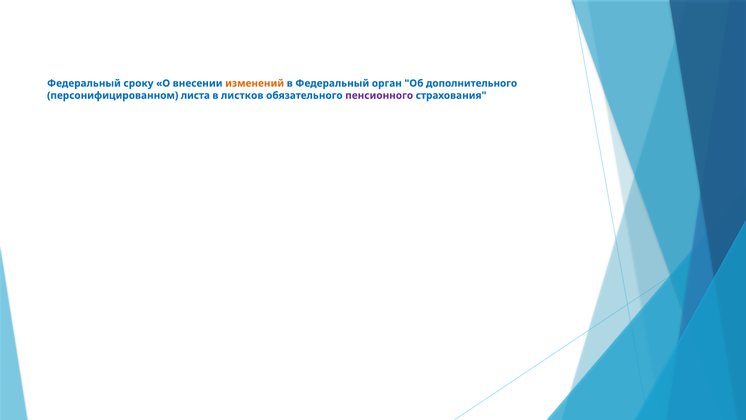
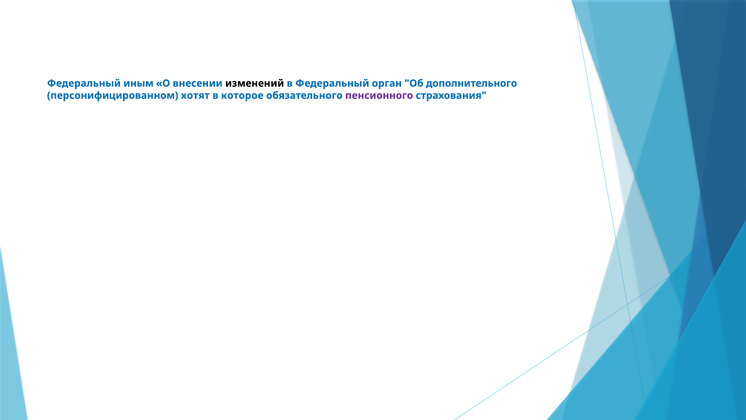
сроку: сроку -> иным (139, 83)
изменений colour: orange -> black (255, 83)
листа: листа -> хотят (195, 95)
листков: листков -> которое (242, 95)
